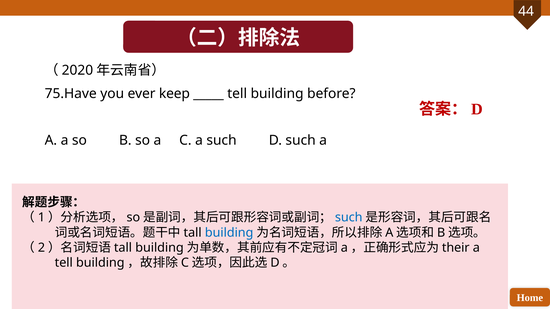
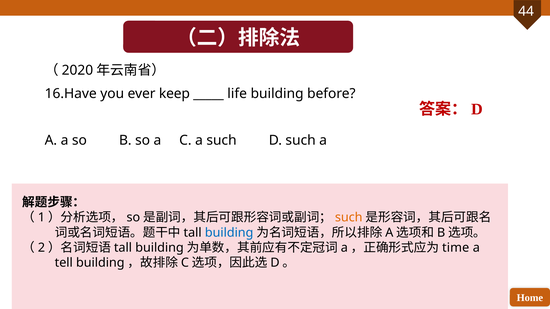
75.Have: 75.Have -> 16.Have (71, 94)
tell: tell -> life (237, 94)
such colour: blue -> orange (349, 218)
their: their -> time (456, 248)
